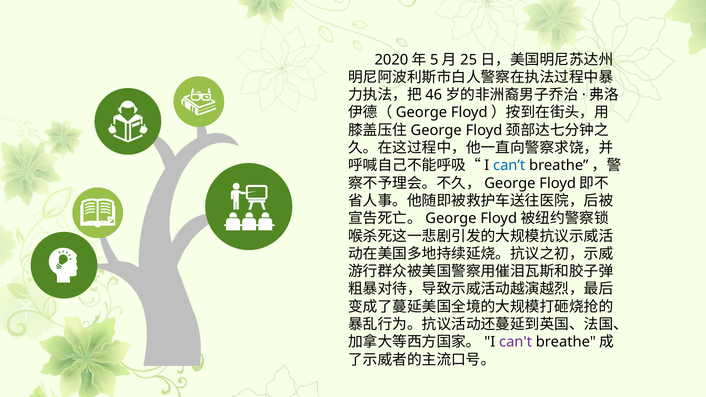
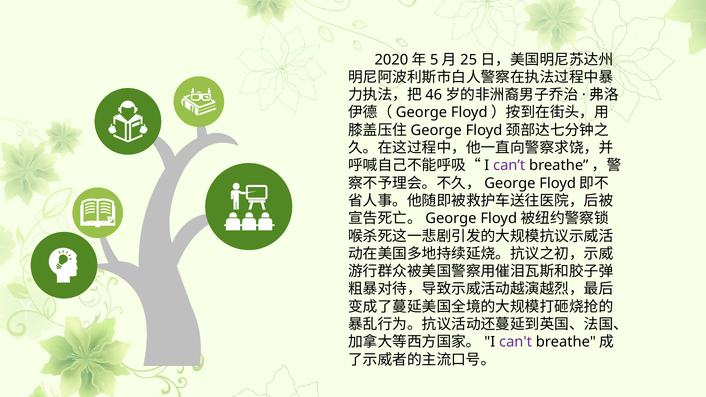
can’t colour: blue -> purple (509, 166)
